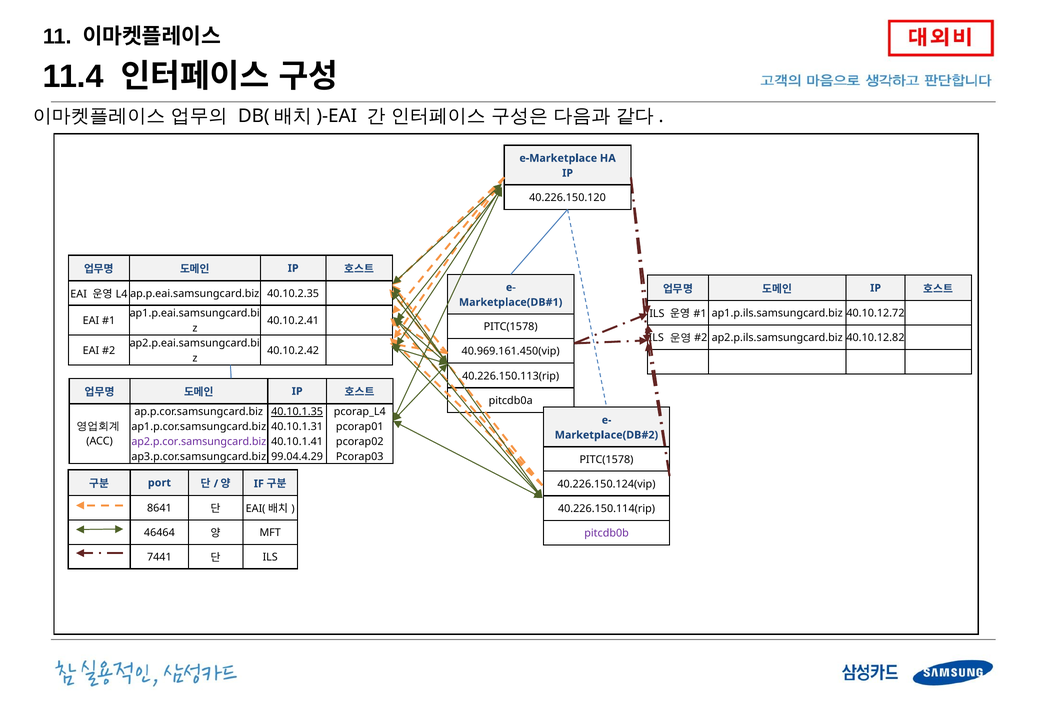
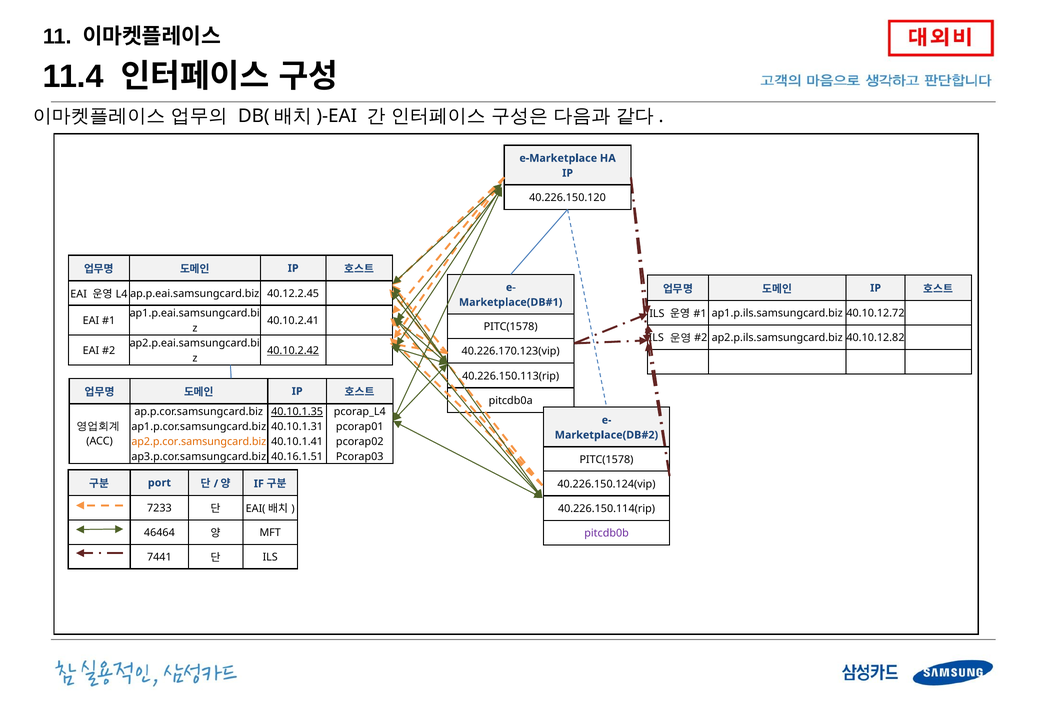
40.10.2.35: 40.10.2.35 -> 40.12.2.45 (293, 293)
40.10.2.42 underline: none -> present (293, 350)
40.969.161.450(vip: 40.969.161.450(vip -> 40.226.170.123(vip (511, 351)
ap2.p.cor.samsungcard.biz colour: purple -> orange (199, 441)
99.04.4.29: 99.04.4.29 -> 40.16.1.51 (297, 456)
8641: 8641 -> 7233 (159, 508)
